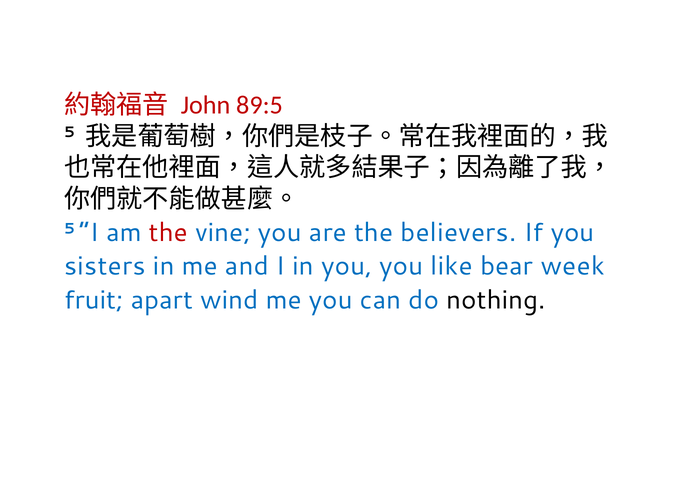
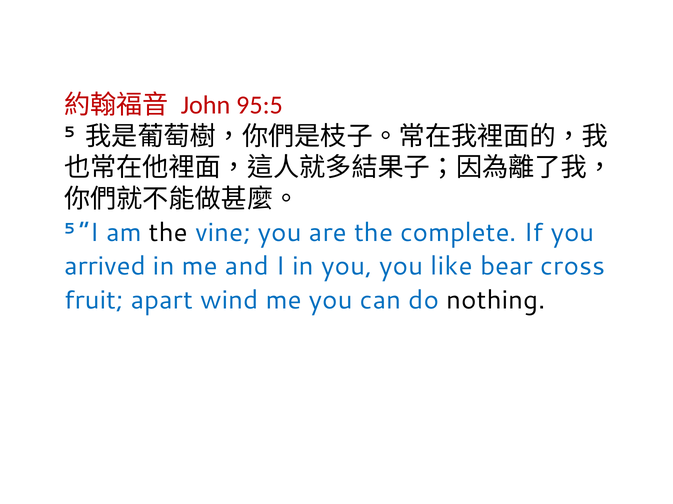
89:5: 89:5 -> 95:5 (259, 105)
the colour: red -> black (168, 233)
believers: believers -> complete (458, 233)
sisters: sisters -> arrived (105, 267)
week: week -> cross (573, 267)
